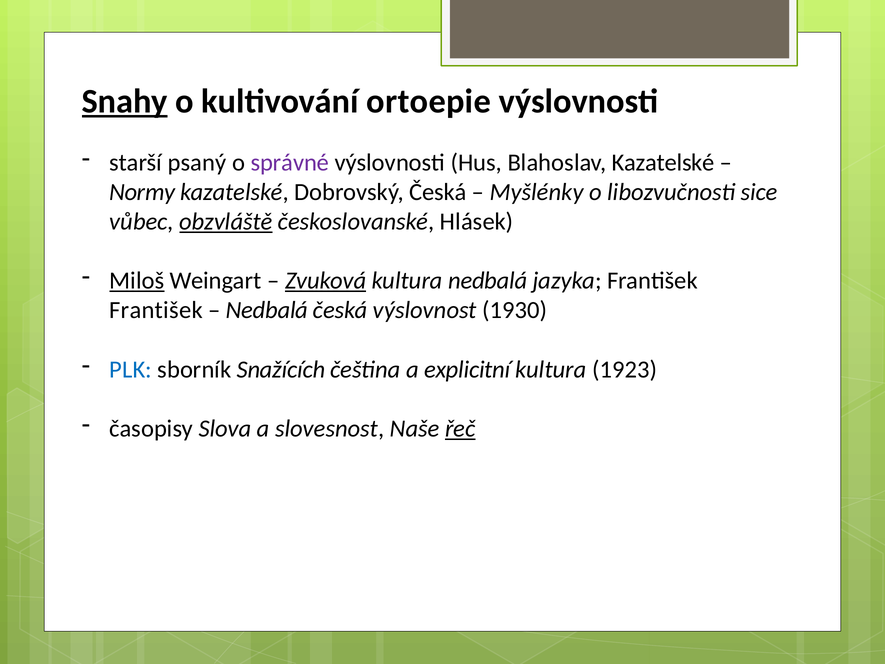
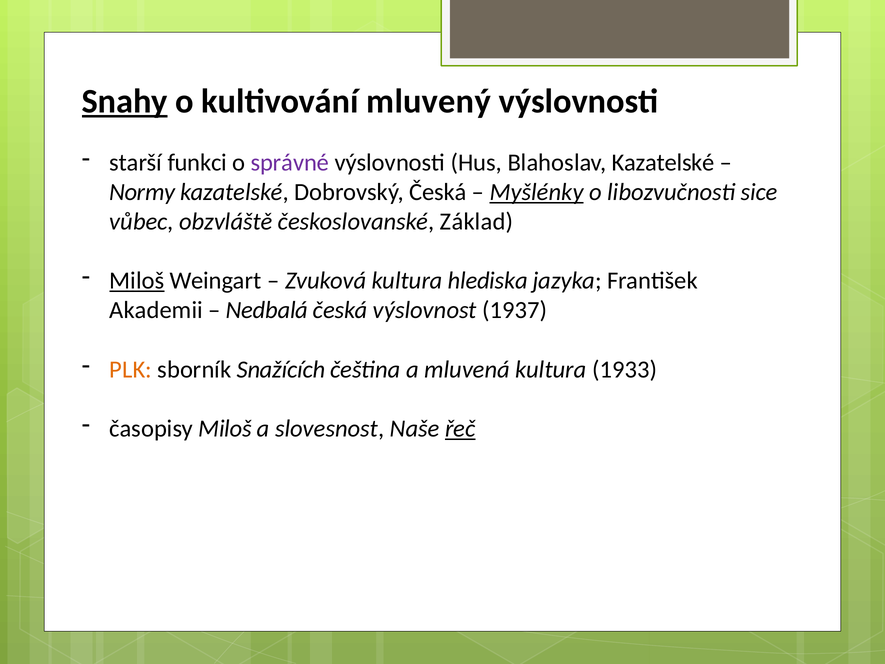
ortoepie: ortoepie -> mluvený (429, 101)
psaný: psaný -> funkci (197, 163)
Myšlénky underline: none -> present (537, 192)
obzvláště underline: present -> none (226, 222)
Hlásek: Hlásek -> Základ (477, 222)
Zvuková underline: present -> none (326, 281)
kultura nedbalá: nedbalá -> hlediska (488, 281)
František: František -> Akademii (156, 310)
1930: 1930 -> 1937 (515, 310)
PLK colour: blue -> orange (131, 369)
explicitní: explicitní -> mluvená (467, 369)
1923: 1923 -> 1933 (625, 369)
časopisy Slova: Slova -> Miloš (225, 428)
